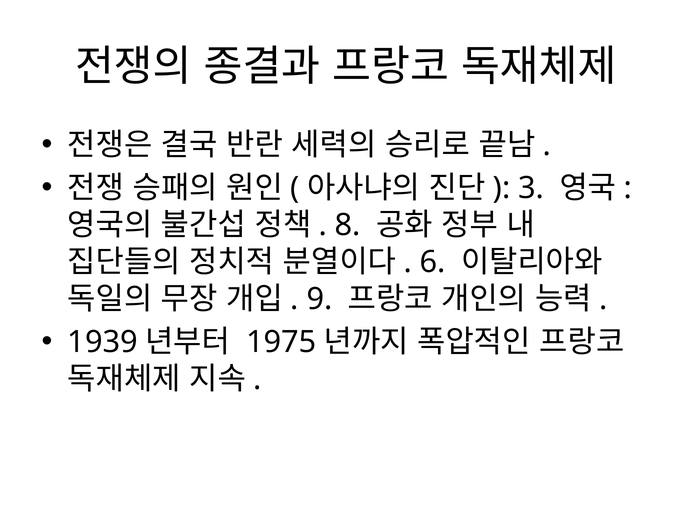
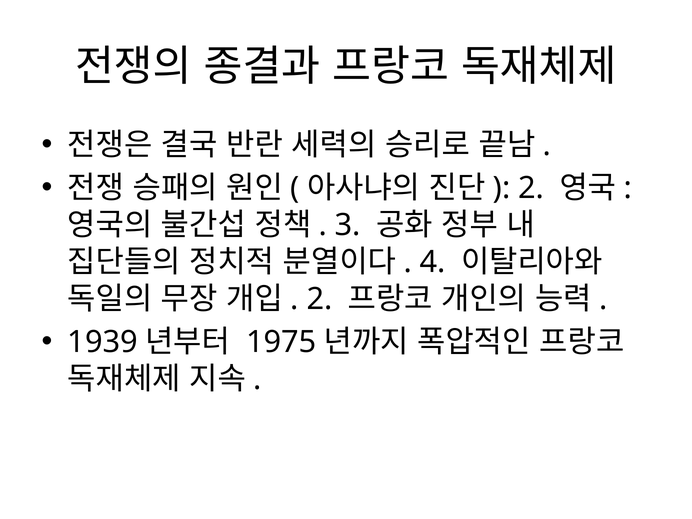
3: 3 -> 2 (531, 188)
8: 8 -> 3 (348, 225)
6: 6 -> 4 (433, 262)
9: 9 -> 2 (320, 299)
